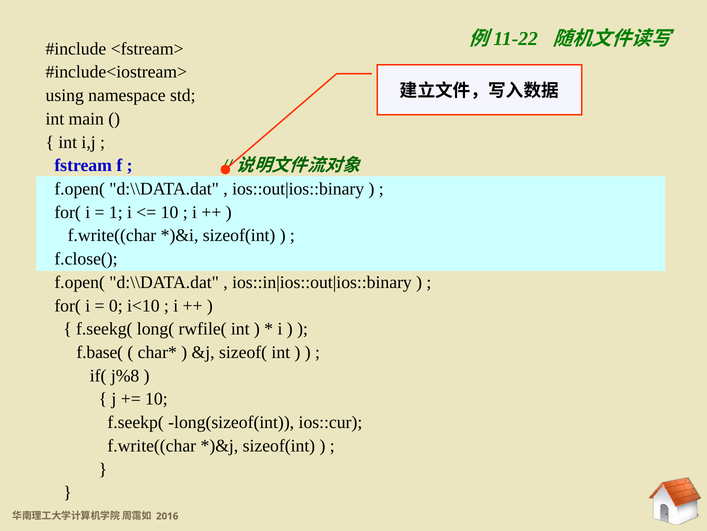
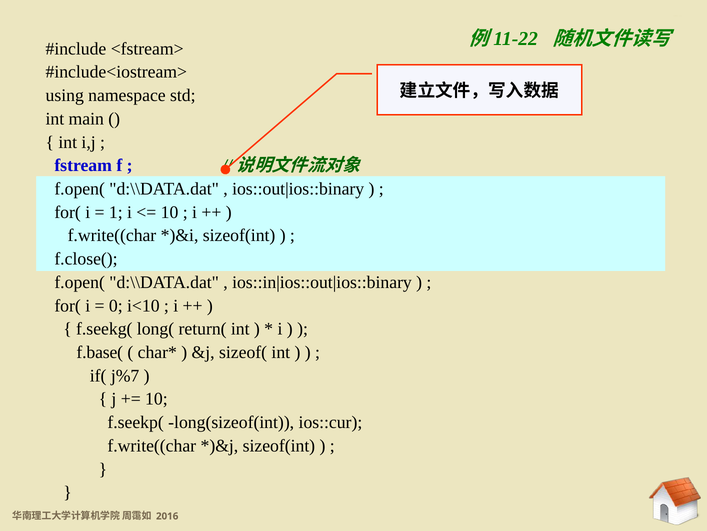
rwfile(: rwfile( -> return( (203, 329)
j%8: j%8 -> j%7 (125, 375)
